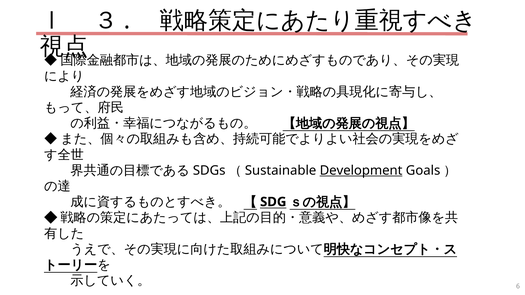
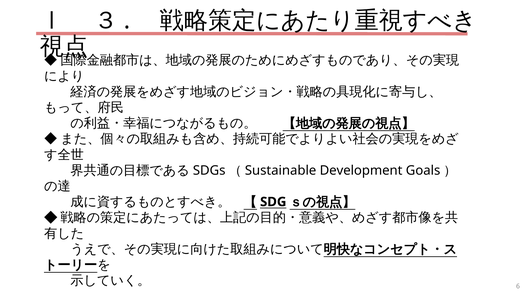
Development underline: present -> none (361, 171)
